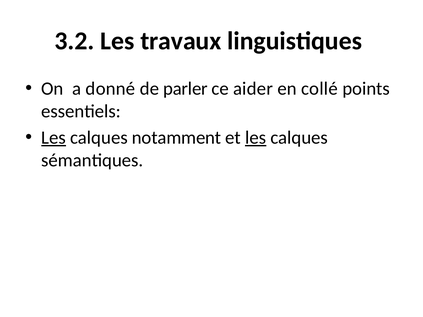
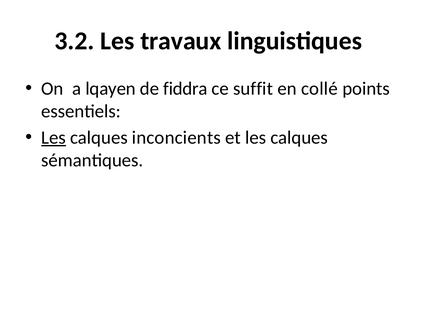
donné: donné -> lqayen (111, 89)
parler: parler -> fiddra (185, 89)
aider: aider -> suffit (253, 89)
notamment: notamment -> inconcients (176, 138)
les underline: present -> none (256, 138)
